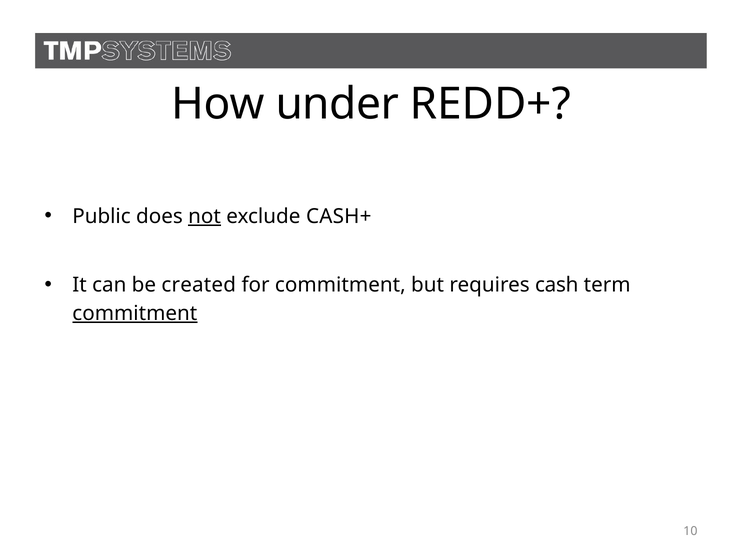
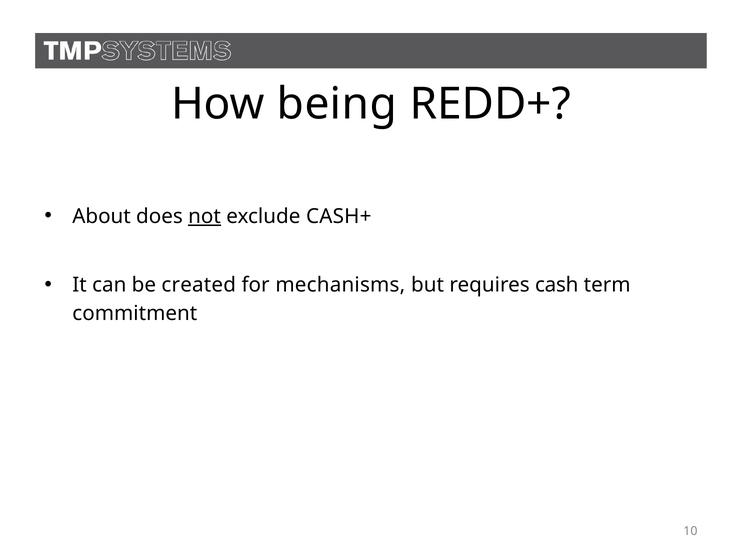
under: under -> being (337, 104)
Public: Public -> About (102, 216)
for commitment: commitment -> mechanisms (340, 285)
commitment underline: present -> none (135, 313)
